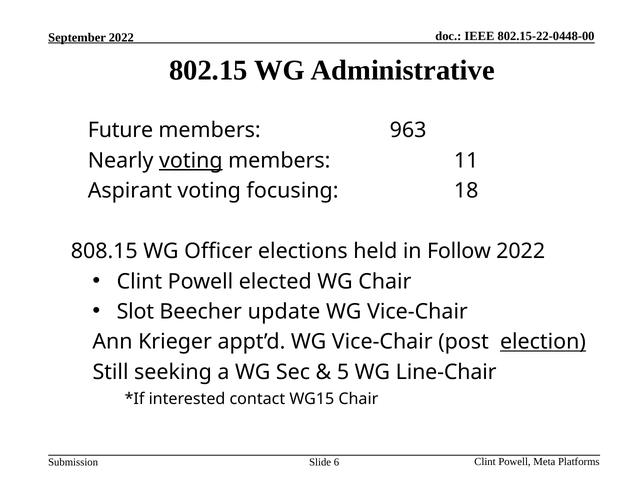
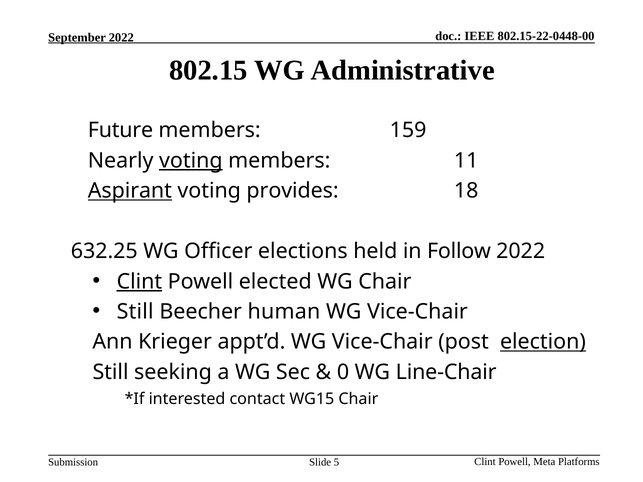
963: 963 -> 159 (408, 130)
Aspirant underline: none -> present (130, 191)
focusing: focusing -> provides (293, 191)
808.15: 808.15 -> 632.25 (104, 251)
Clint underline: none -> present (139, 282)
Slot: Slot -> Still (135, 312)
update: update -> human (284, 312)
5: 5 -> 0 (343, 372)
6: 6 -> 5 (336, 463)
